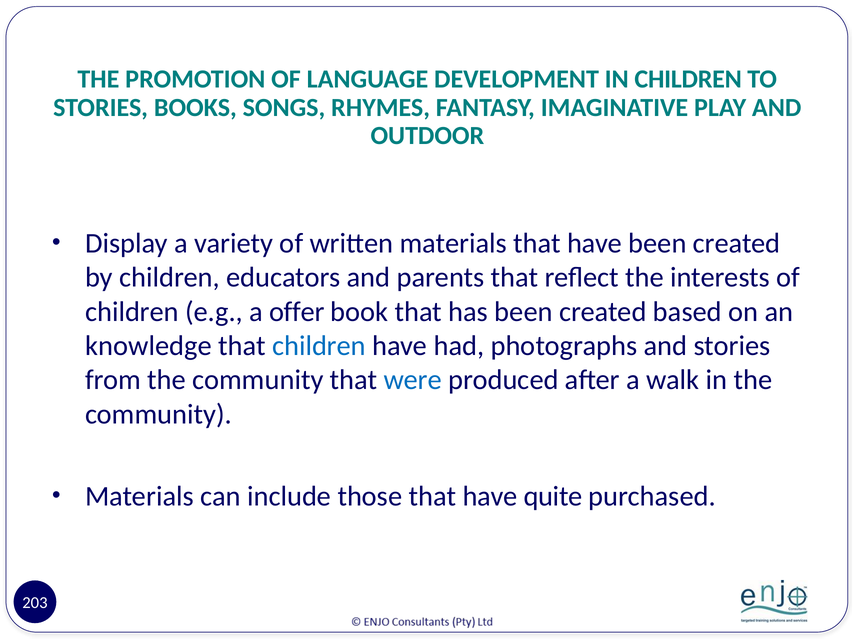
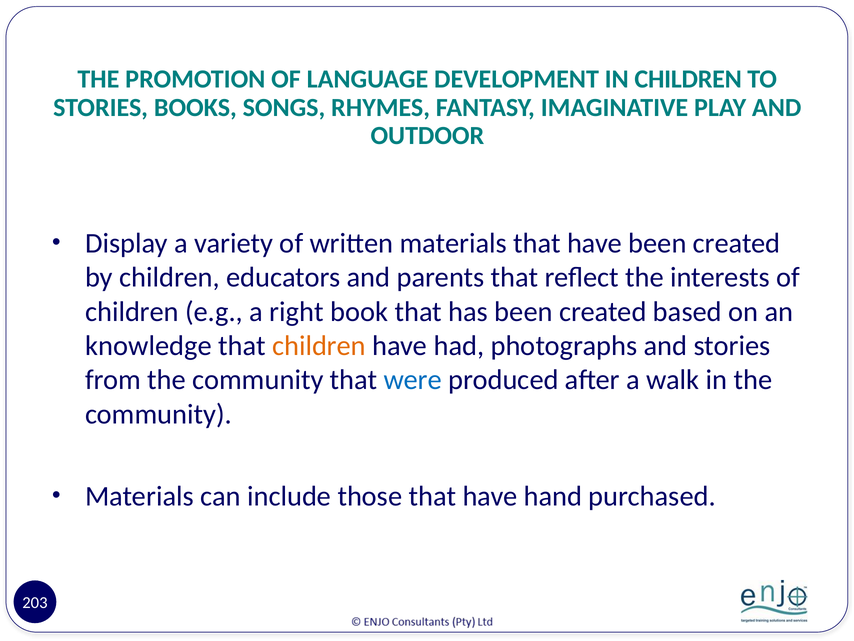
offer: offer -> right (297, 311)
children colour: blue -> orange (319, 346)
quite: quite -> hand (553, 496)
